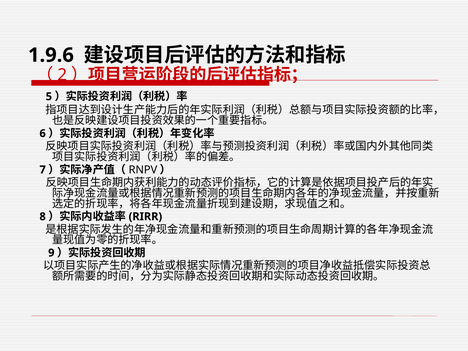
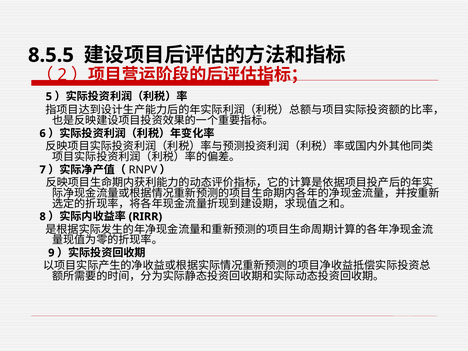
1.9.6: 1.9.6 -> 8.5.5 (51, 55)
